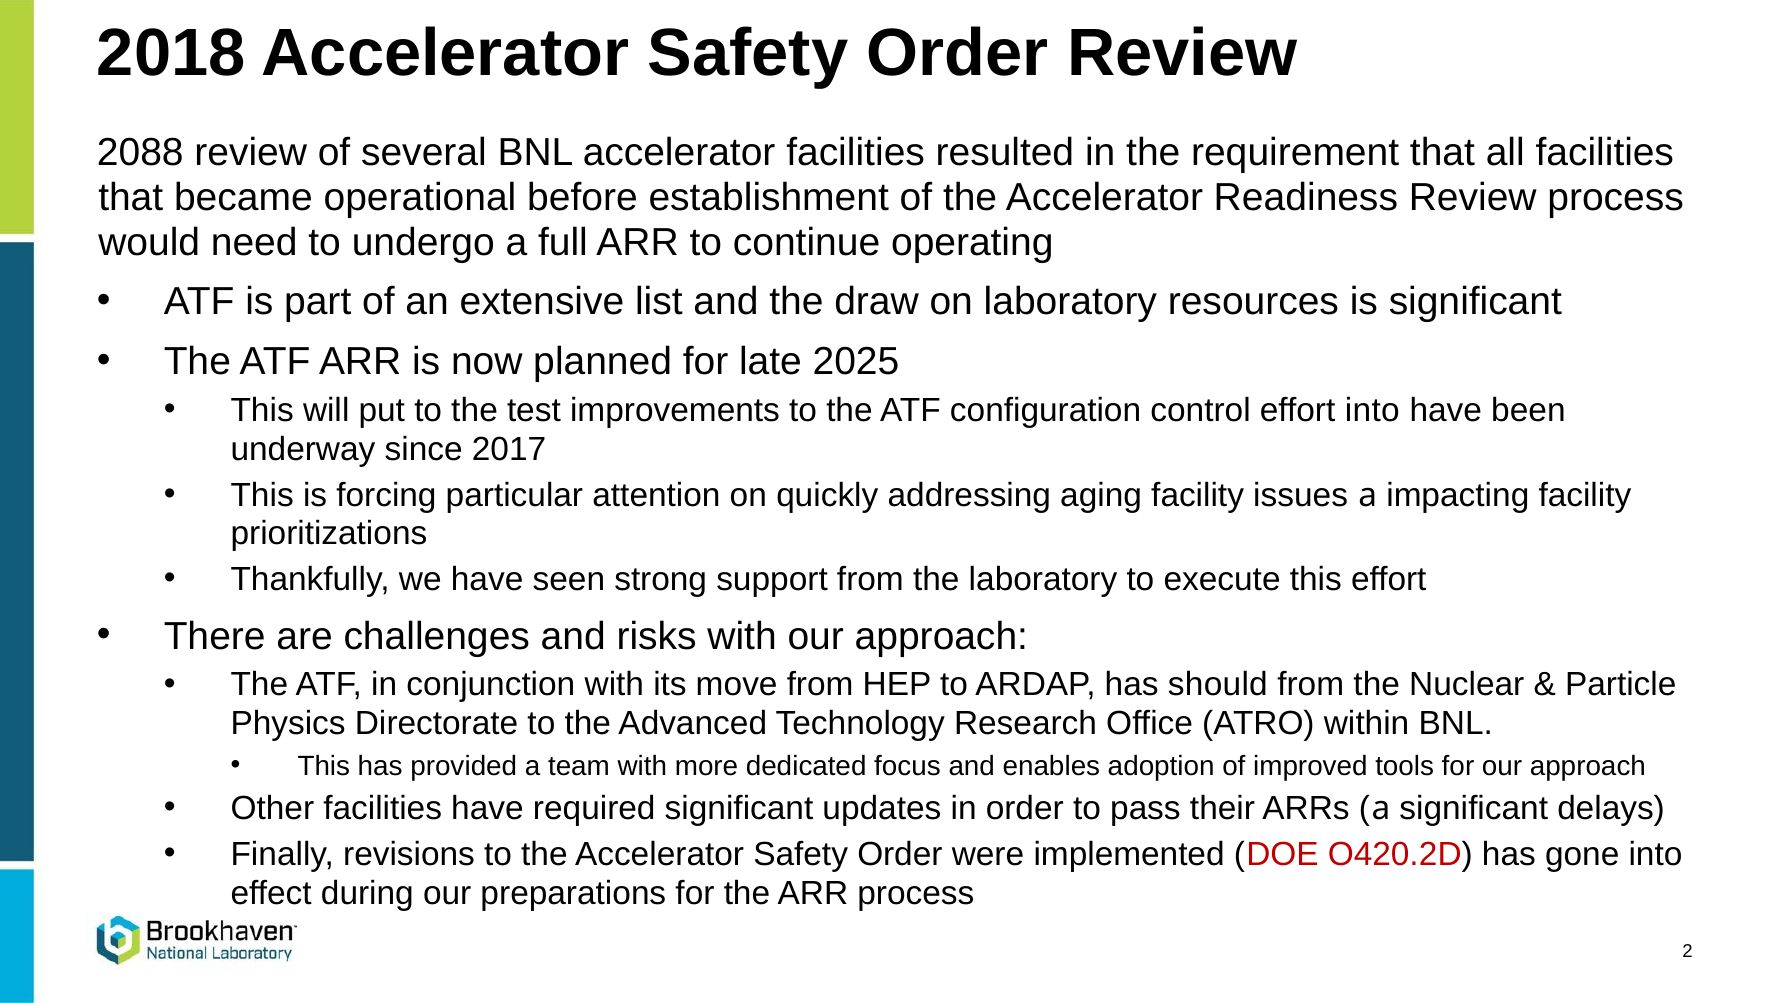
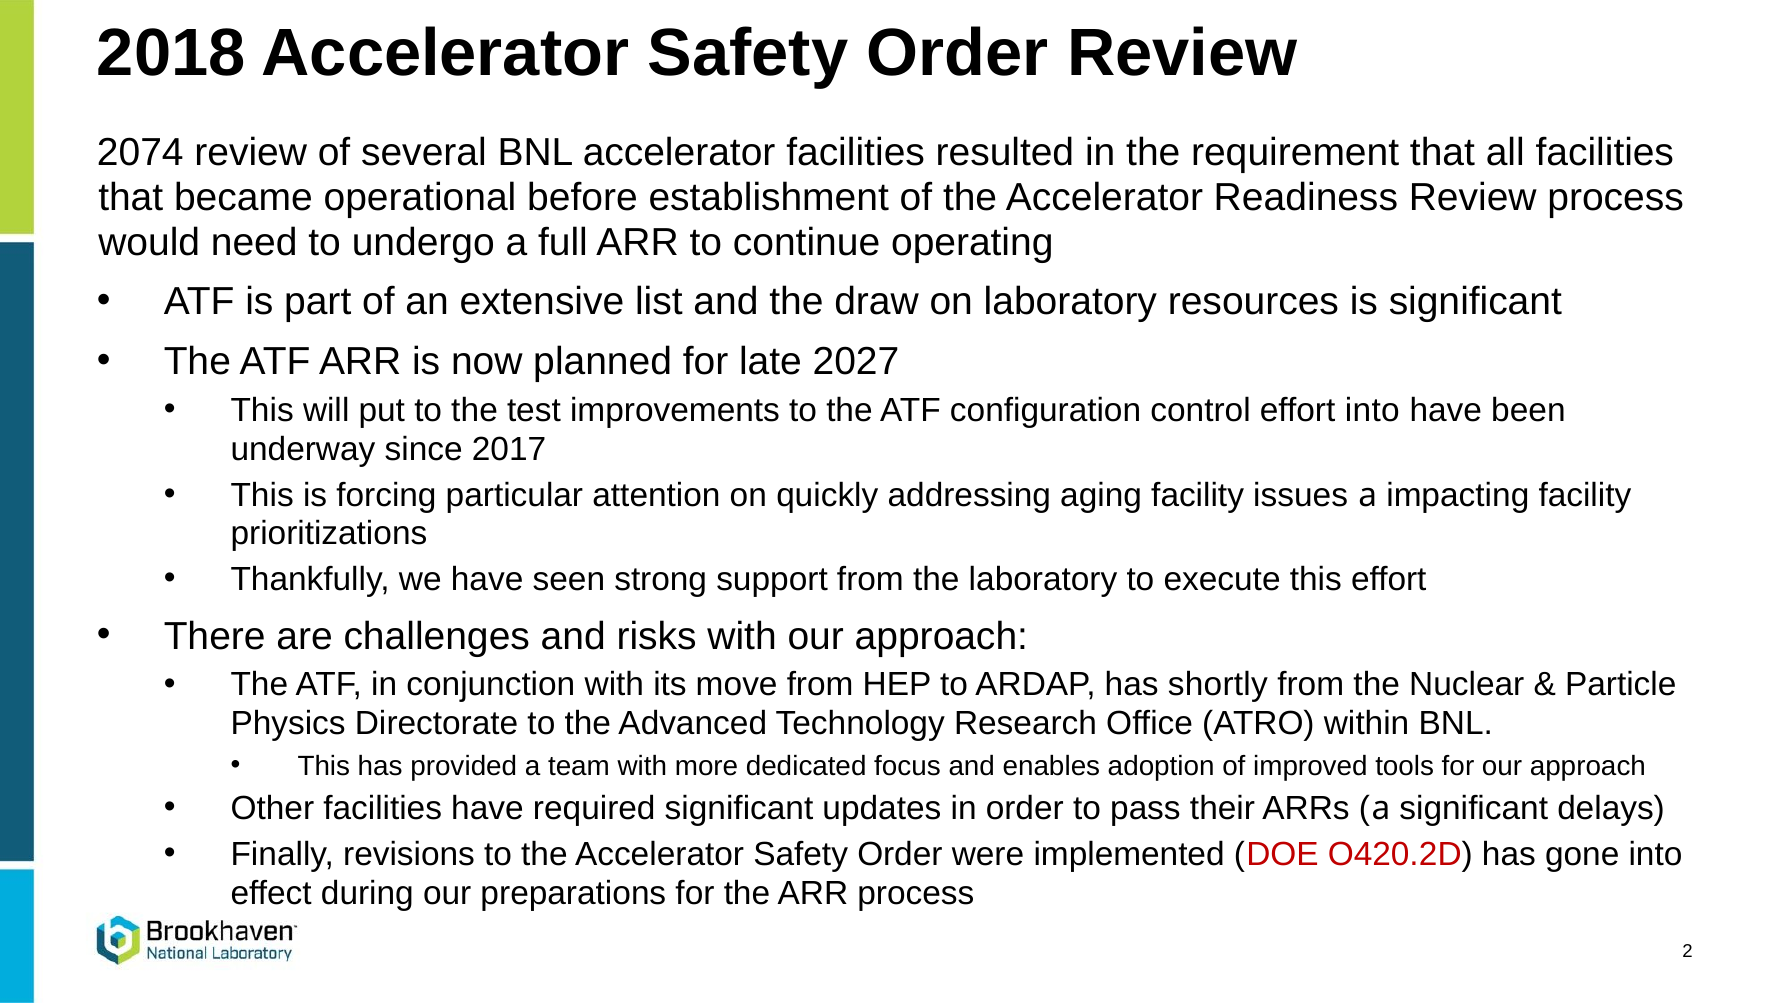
2088: 2088 -> 2074 (140, 152)
2025: 2025 -> 2027 (856, 362)
should: should -> shortly (1218, 685)
